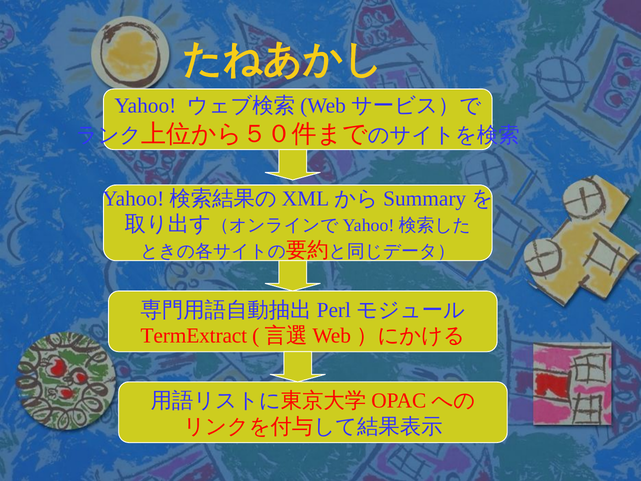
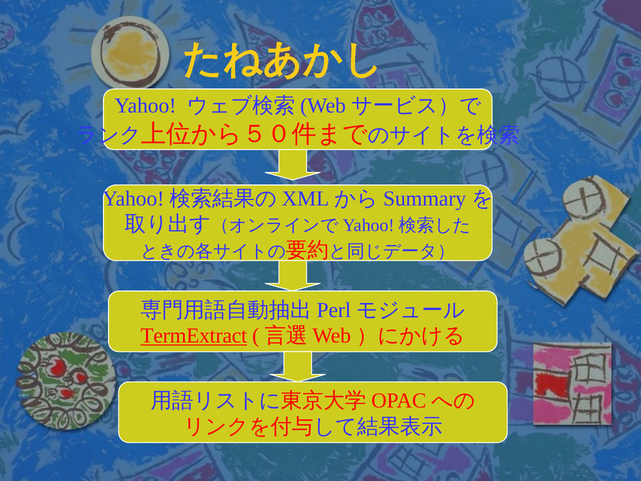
TermExtract underline: none -> present (194, 336)
